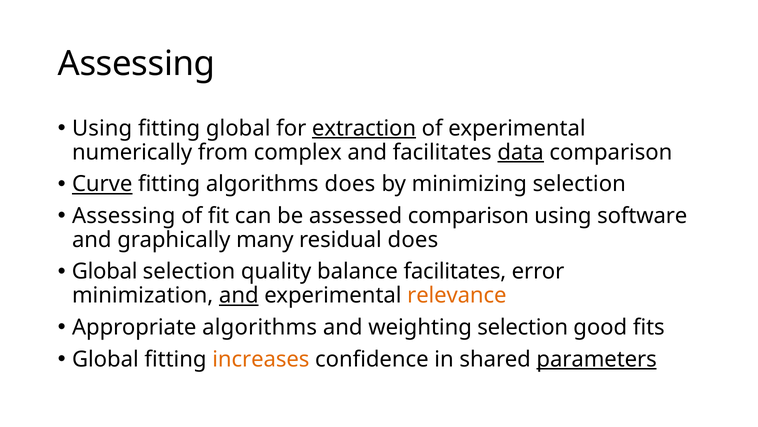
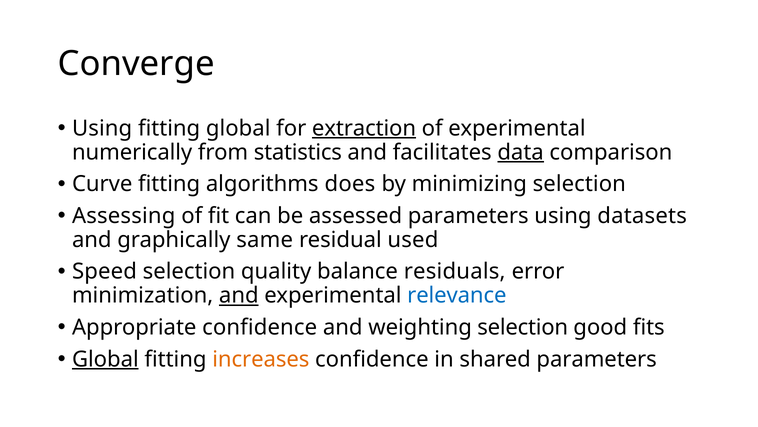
Assessing: Assessing -> Converge (136, 64)
complex: complex -> statistics (298, 152)
Curve underline: present -> none (102, 184)
assessed comparison: comparison -> parameters (468, 216)
software: software -> datasets (642, 216)
many: many -> same (265, 239)
residual does: does -> used (413, 239)
Global: Global -> Speed (104, 271)
balance facilitates: facilitates -> residuals (455, 271)
relevance colour: orange -> blue (457, 295)
Appropriate algorithms: algorithms -> confidence (260, 327)
Global underline: none -> present (105, 359)
parameters underline: present -> none (597, 359)
